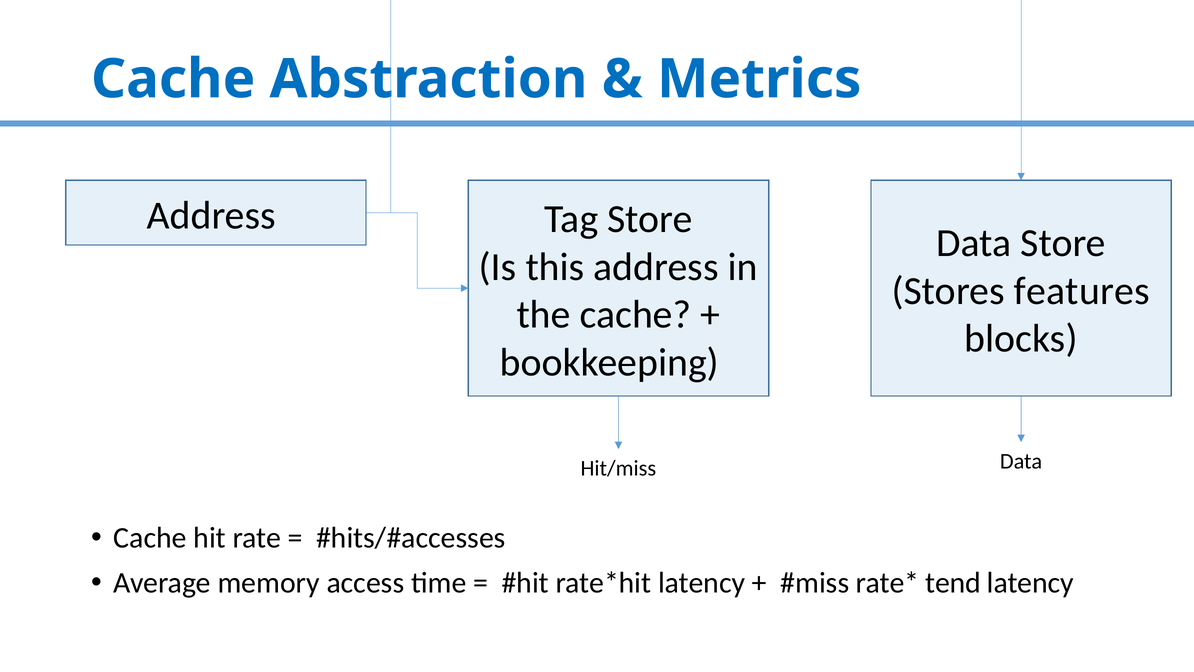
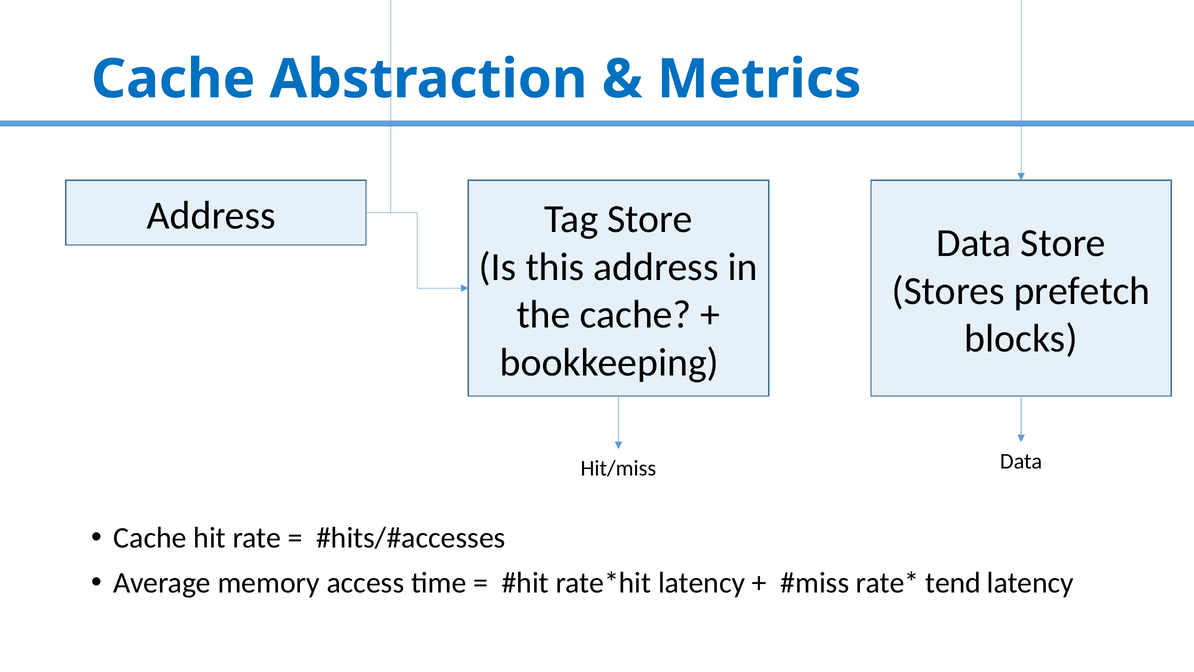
features: features -> prefetch (1082, 291)
